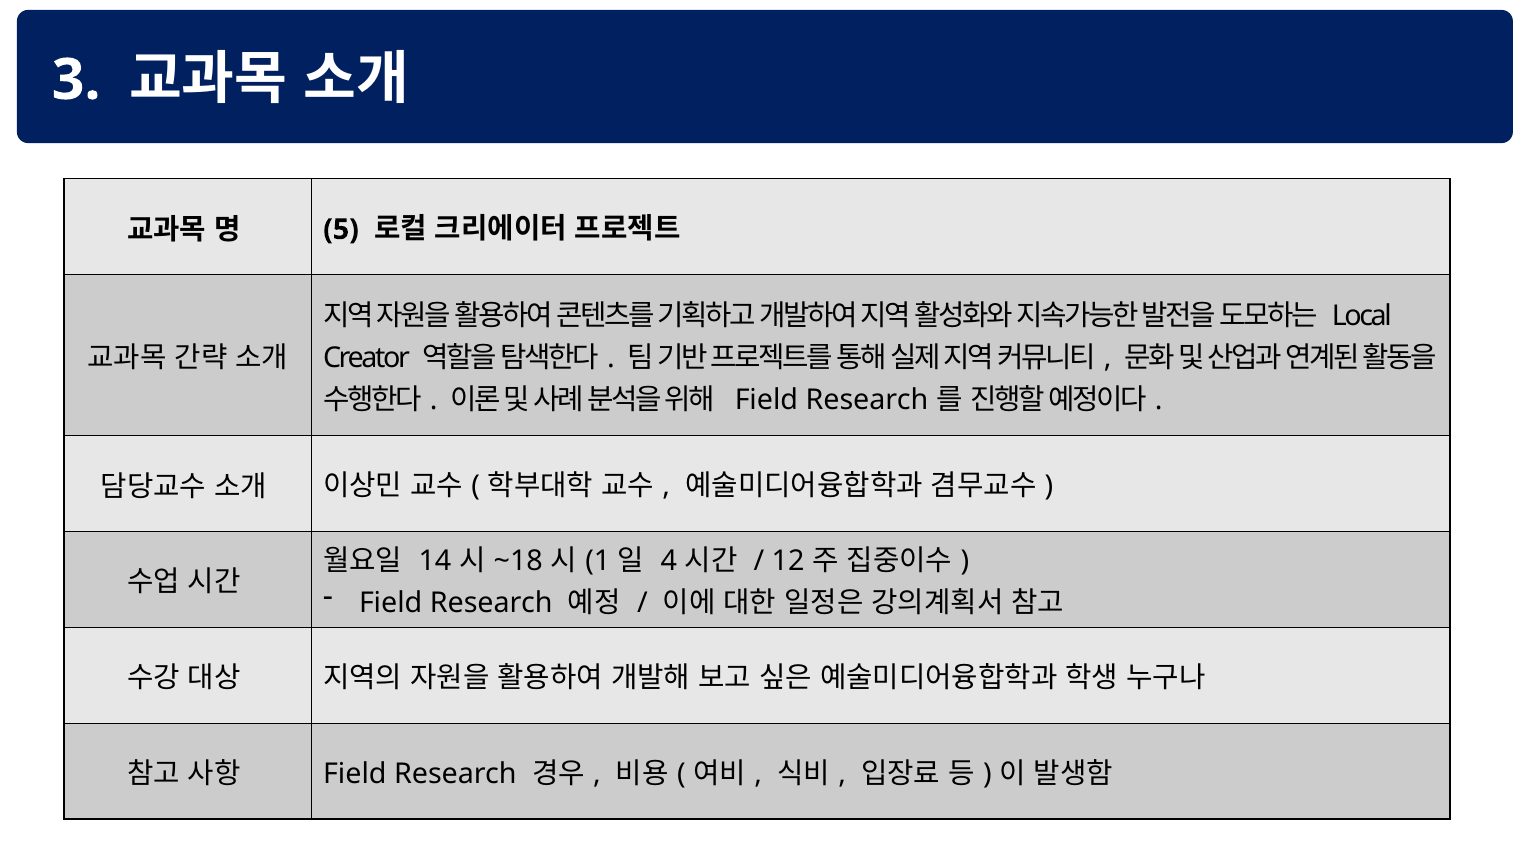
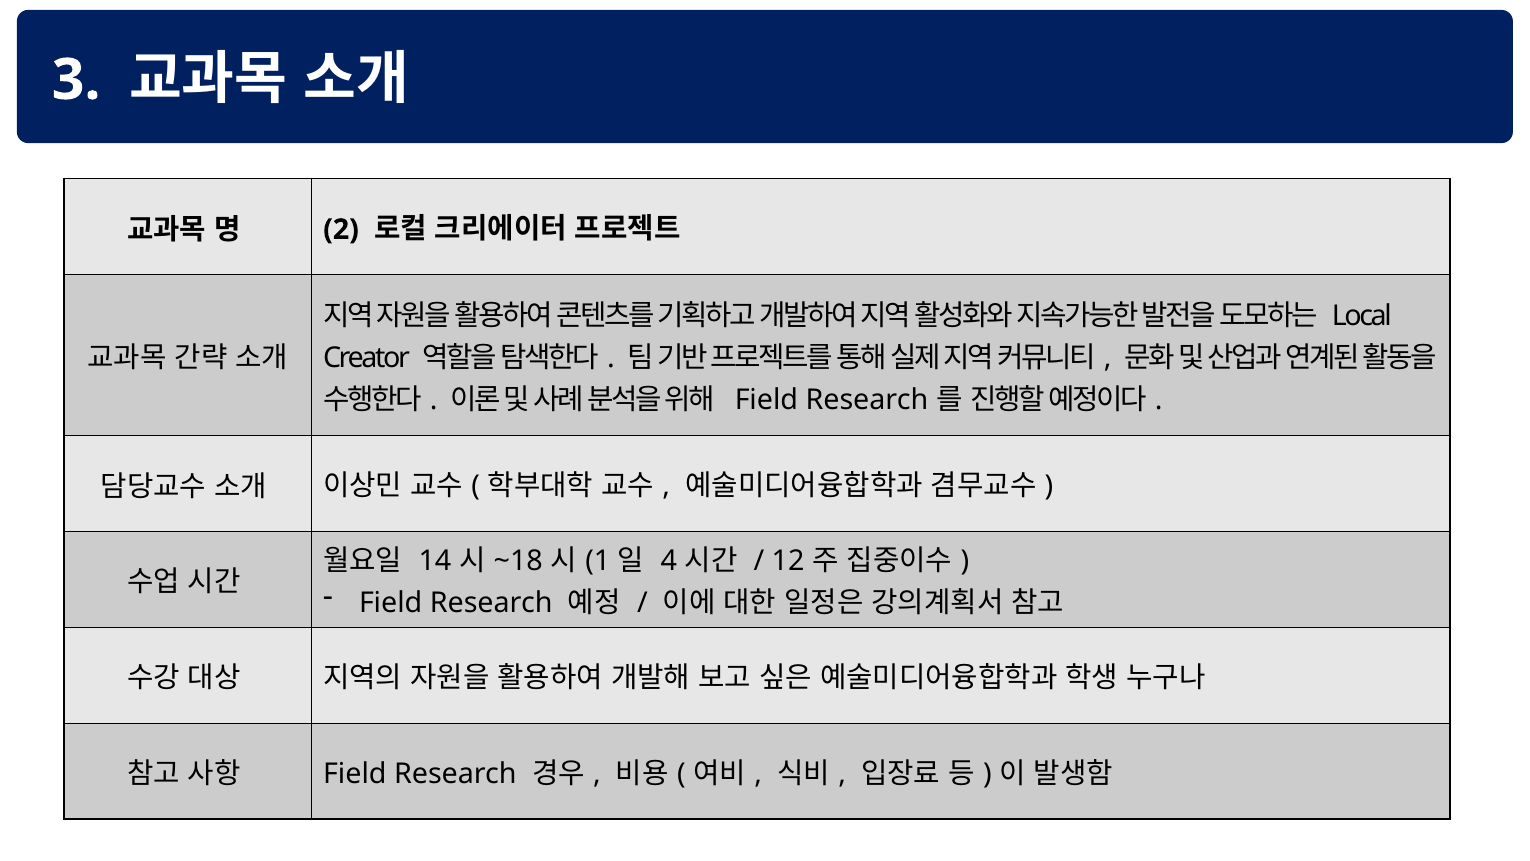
5: 5 -> 2 (341, 229)
